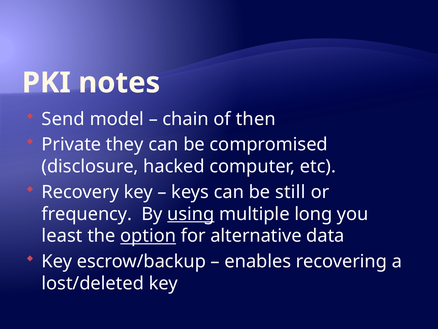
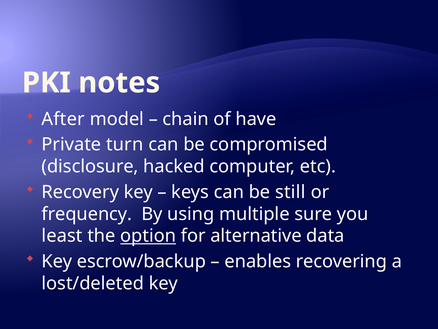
Send: Send -> After (63, 119)
then: then -> have (256, 119)
they: they -> turn (125, 144)
using underline: present -> none (191, 214)
long: long -> sure (313, 214)
